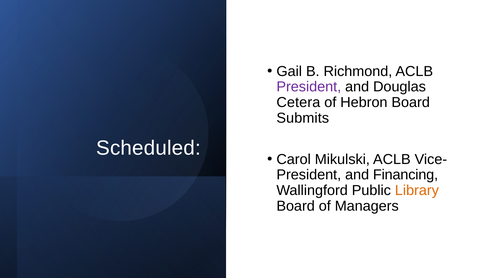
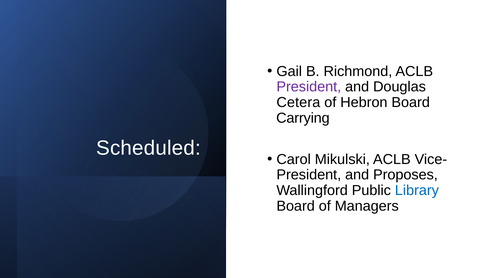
Submits: Submits -> Carrying (303, 118)
Financing: Financing -> Proposes (405, 175)
Library colour: orange -> blue (417, 190)
